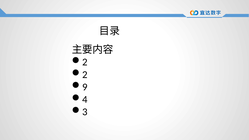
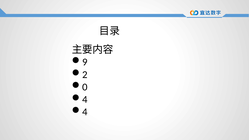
2: 2 -> 9 (85, 62)
9: 9 -> 0 (85, 87)
3: 3 -> 4 (85, 112)
